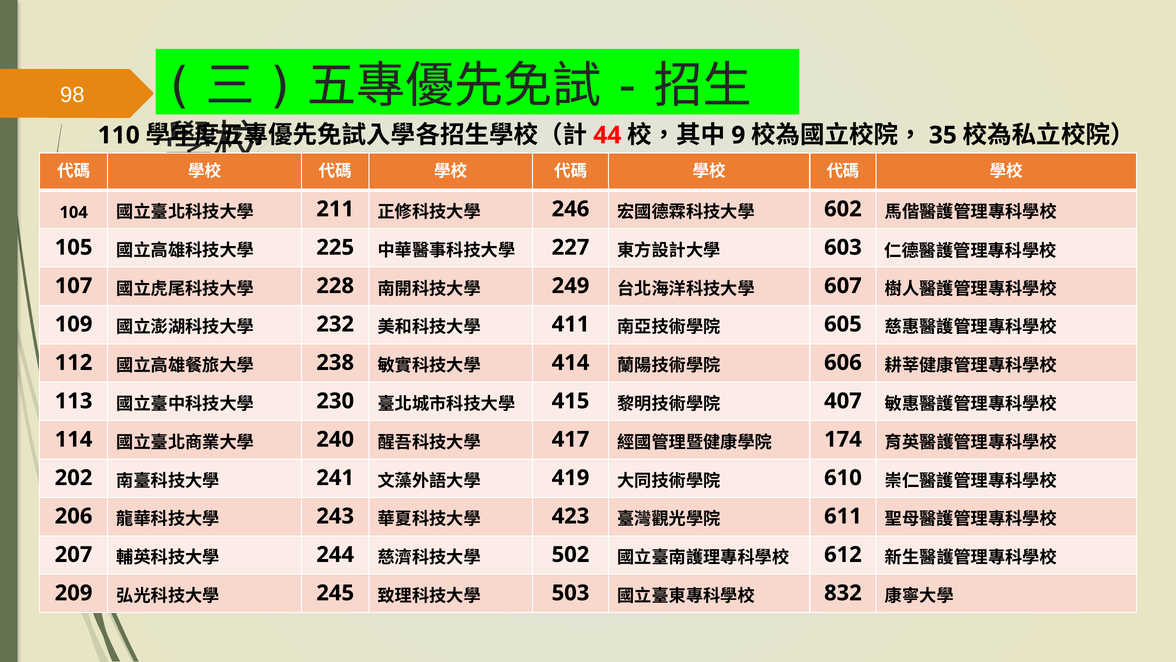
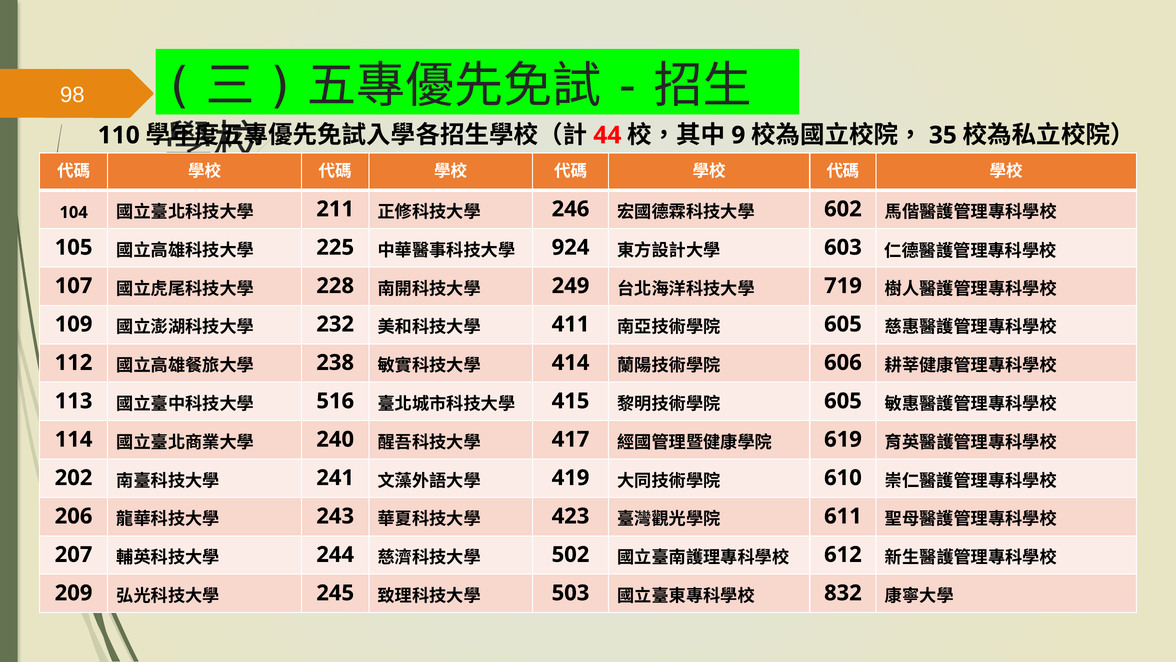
227: 227 -> 924 (571, 247)
607: 607 -> 719 (843, 286)
230: 230 -> 516 (335, 401)
407: 407 -> 605 (843, 401)
174: 174 -> 619 (843, 439)
